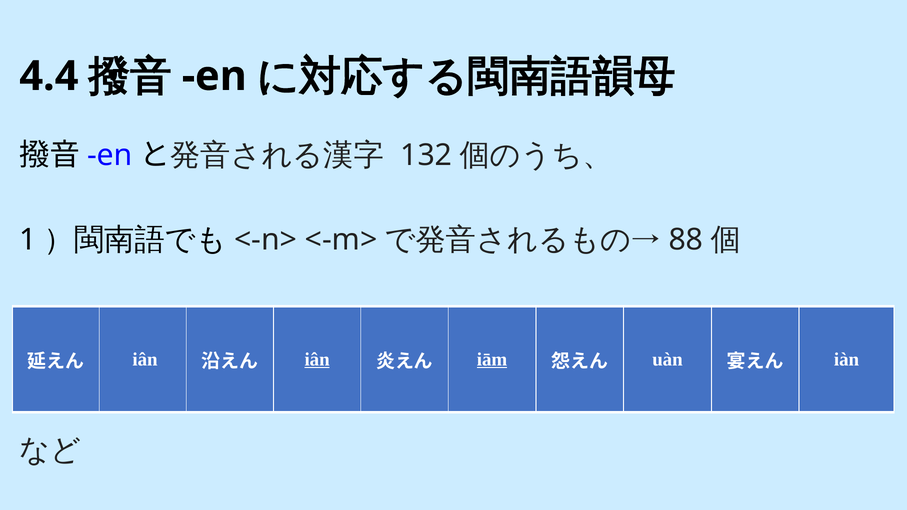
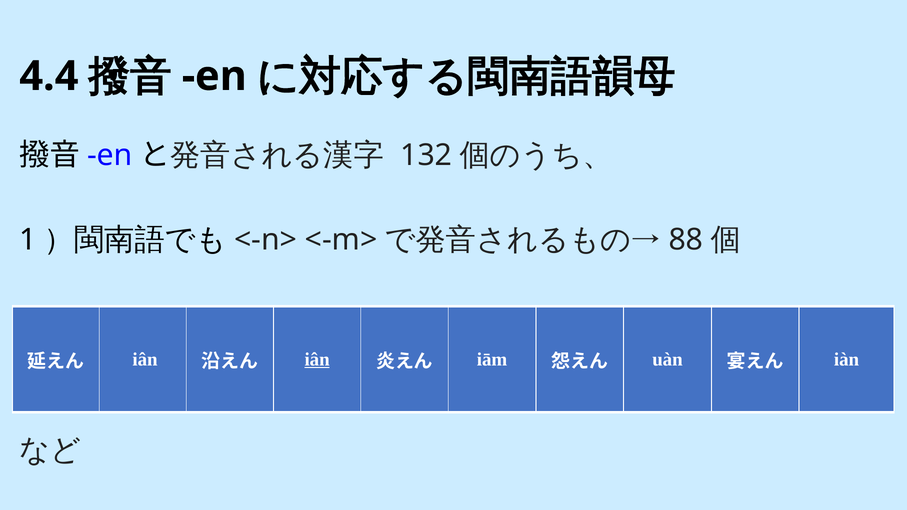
iām underline: present -> none (492, 360)
